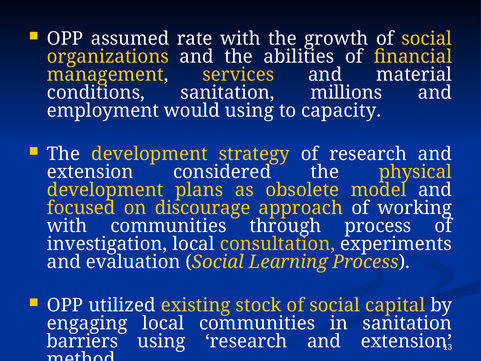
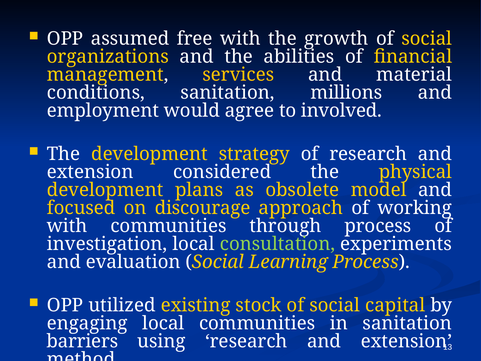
rate: rate -> free (195, 39)
would using: using -> agree (249, 111)
capacity: capacity -> involved (341, 111)
consultation colour: yellow -> light green (277, 244)
